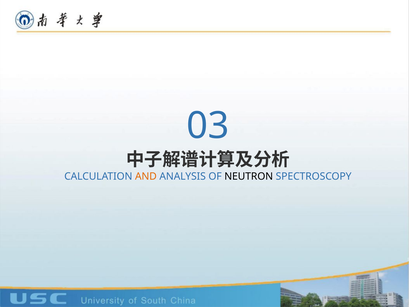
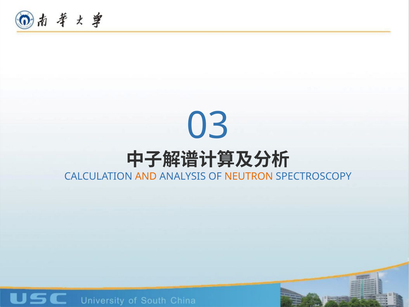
NEUTRON colour: black -> orange (249, 176)
